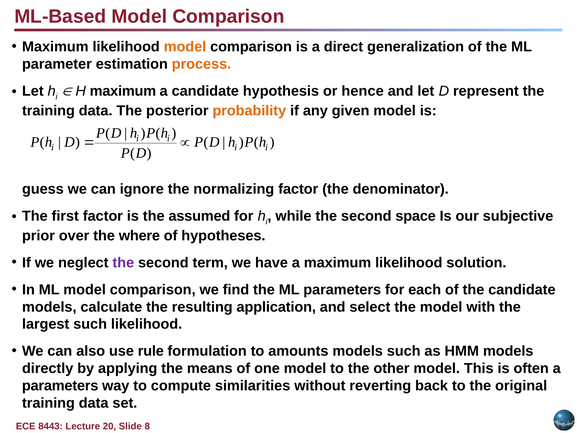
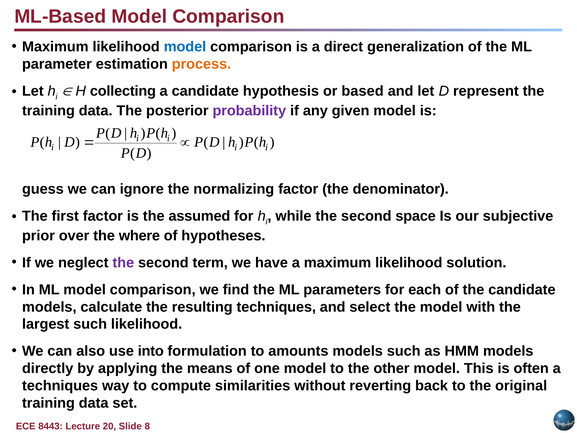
model colour: orange -> blue (185, 47)
H maximum: maximum -> collecting (123, 91)
hence: hence -> based (363, 91)
probability colour: orange -> purple (249, 111)
resulting application: application -> techniques (276, 307)
rule: rule -> into (151, 351)
parameters: parameters -> techniques (60, 386)
